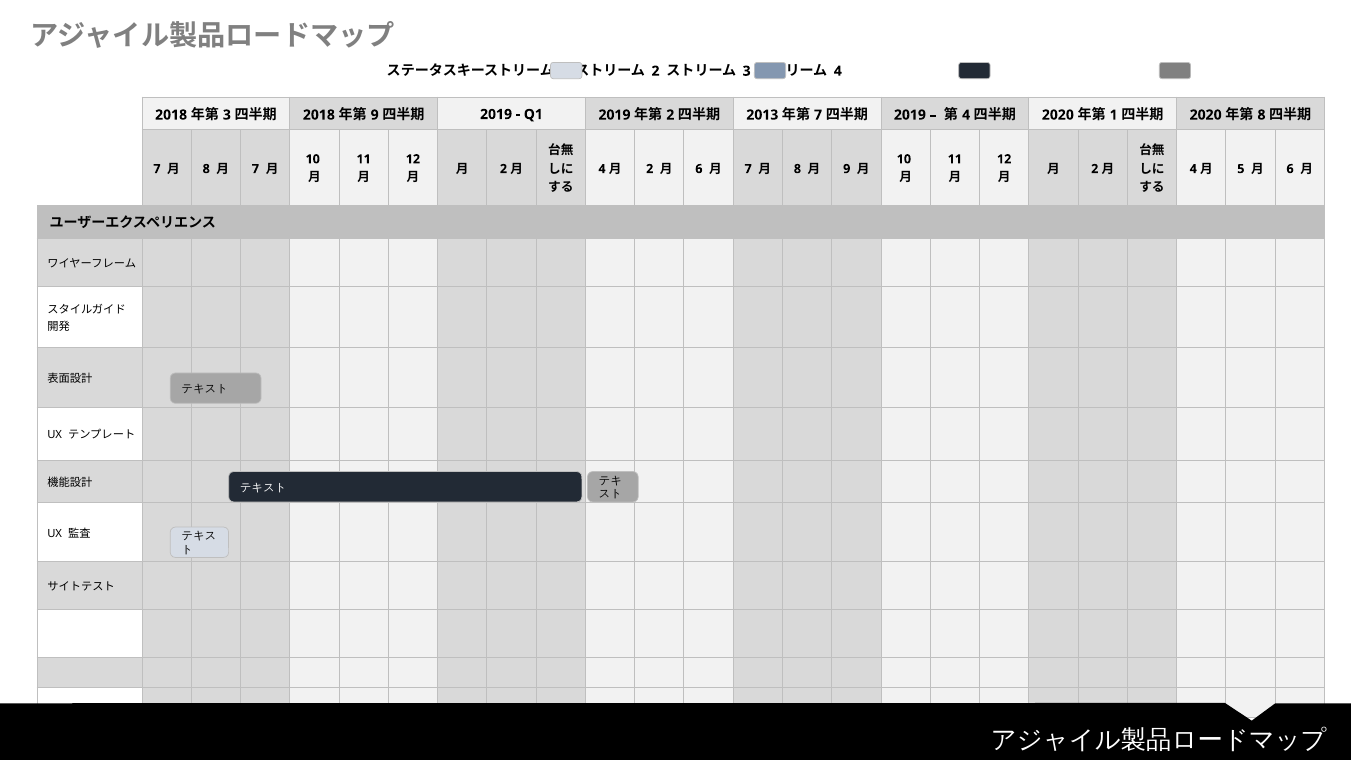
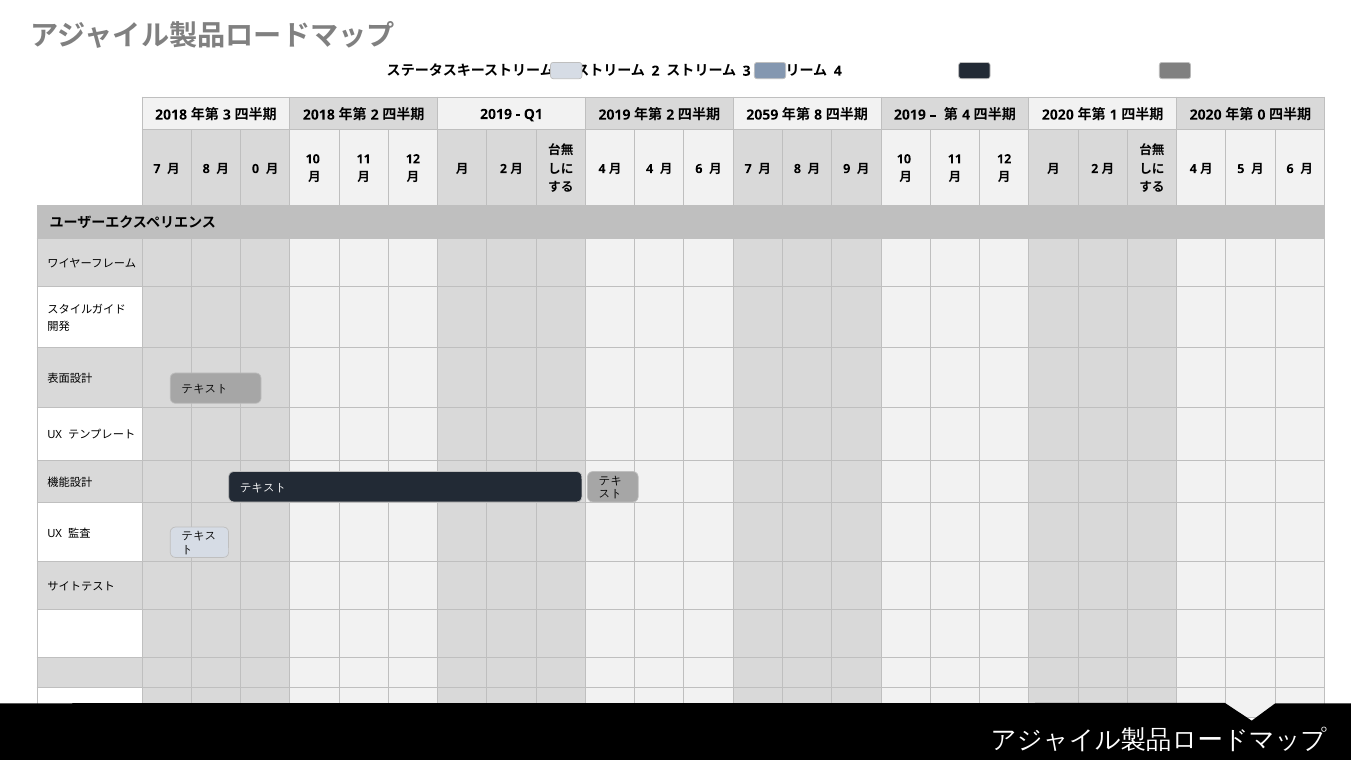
9: 9 -> 2 (375, 115)
2013: 2013 -> 2059 (762, 115)
7: 7 -> 8 (818, 115)
8: 8 -> 0 (1261, 115)
7: 7 -> 0 (256, 169)
2: 2 -> 4 (650, 169)
